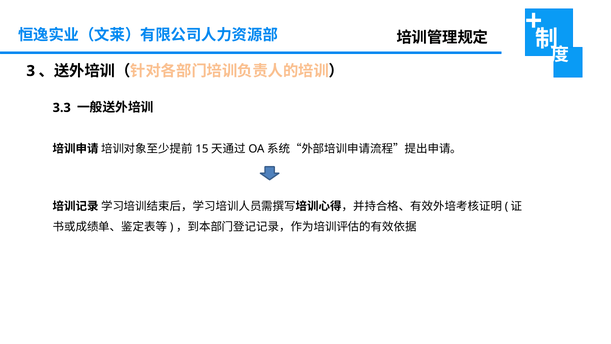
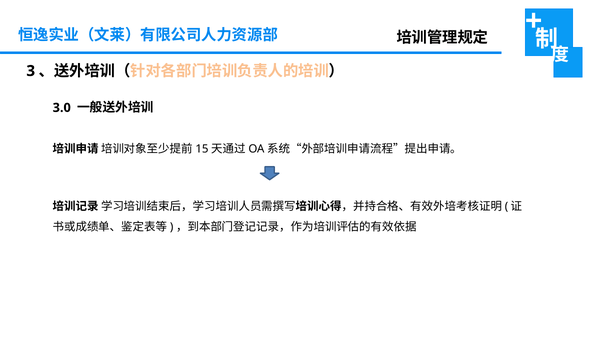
3.3: 3.3 -> 3.0 (62, 108)
